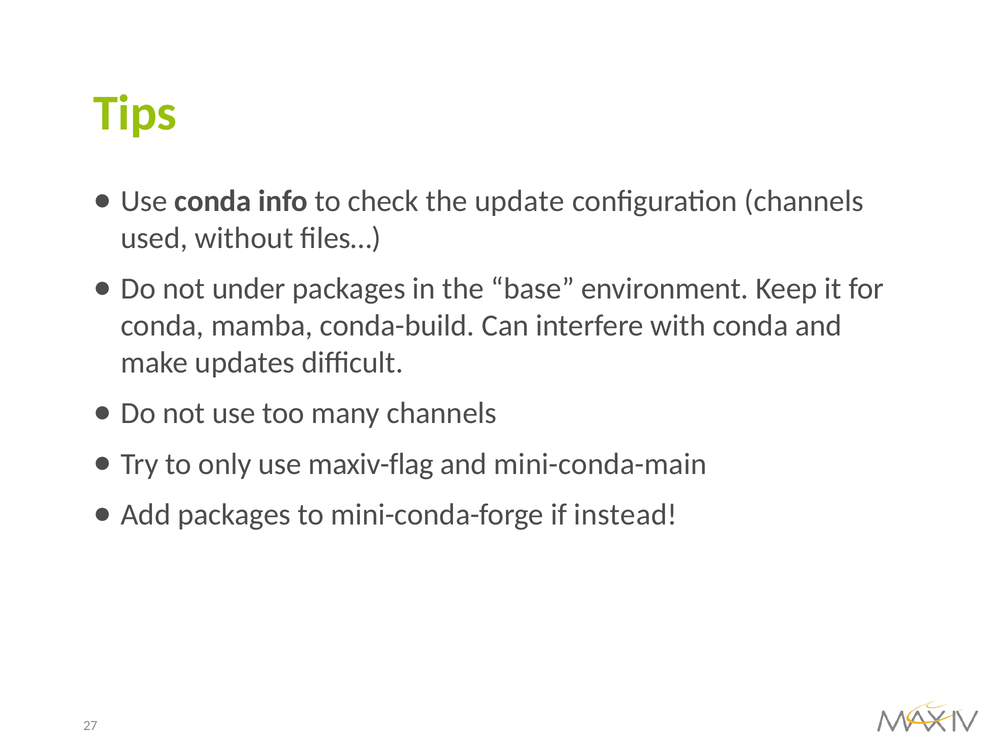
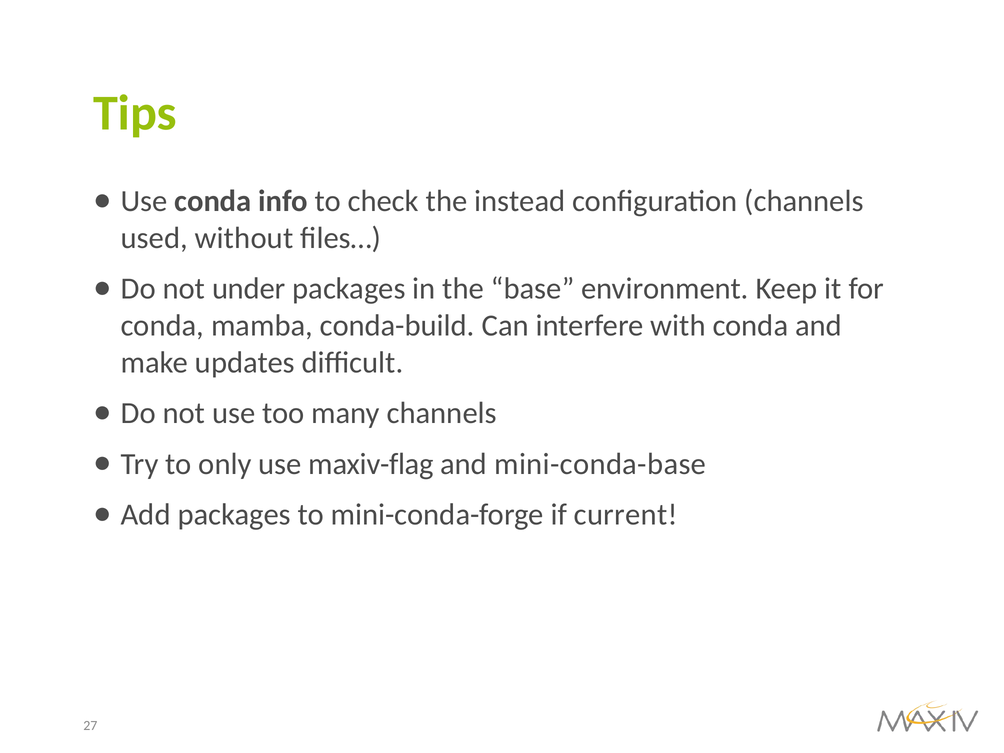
update: update -> instead (520, 201)
mini-conda-main: mini-conda-main -> mini-conda-base (600, 464)
instead: instead -> current (626, 515)
